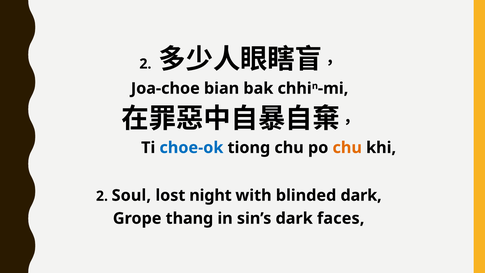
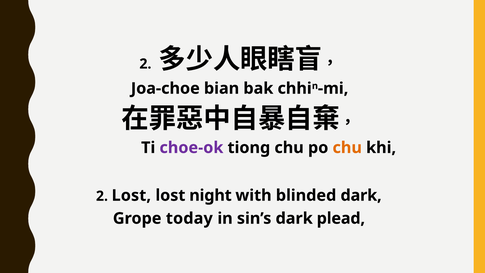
choe-ok colour: blue -> purple (191, 148)
2 Soul: Soul -> Lost (131, 195)
thang: thang -> today (189, 218)
faces: faces -> plead (341, 218)
